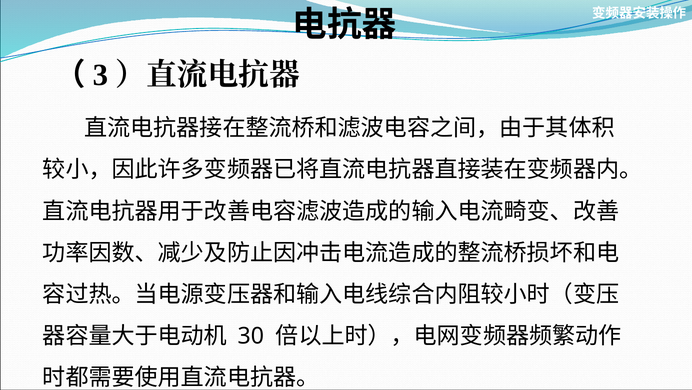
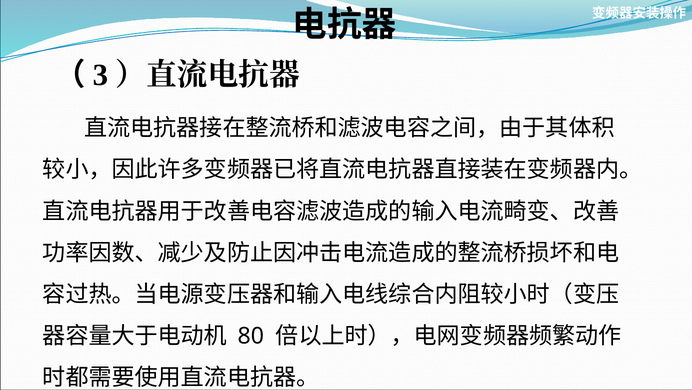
30: 30 -> 80 (251, 336)
